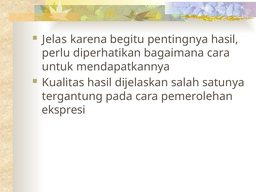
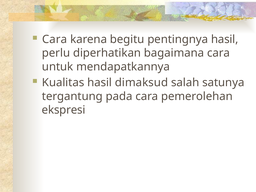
Jelas: Jelas -> Cara (55, 39)
dijelaskan: dijelaskan -> dimaksud (141, 83)
